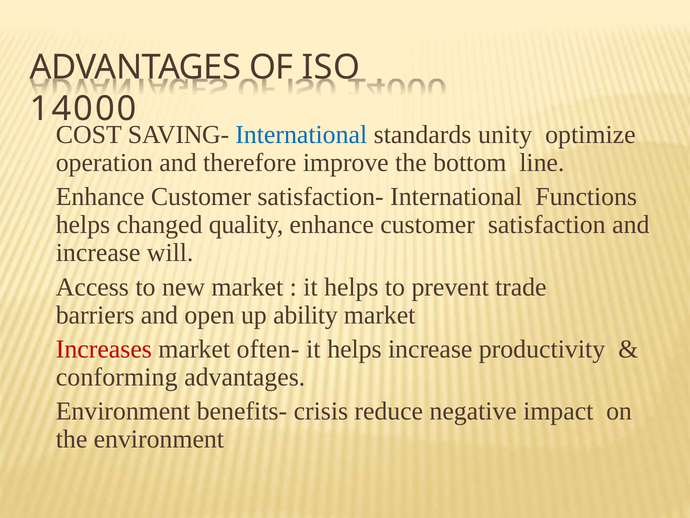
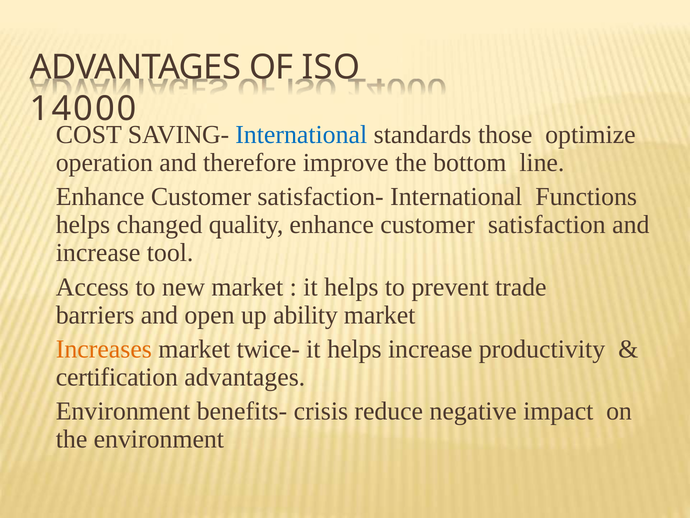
unity: unity -> those (505, 135)
will: will -> tool (170, 253)
Increases colour: red -> orange (104, 349)
often-: often- -> twice- (268, 349)
conforming: conforming -> certification (117, 377)
